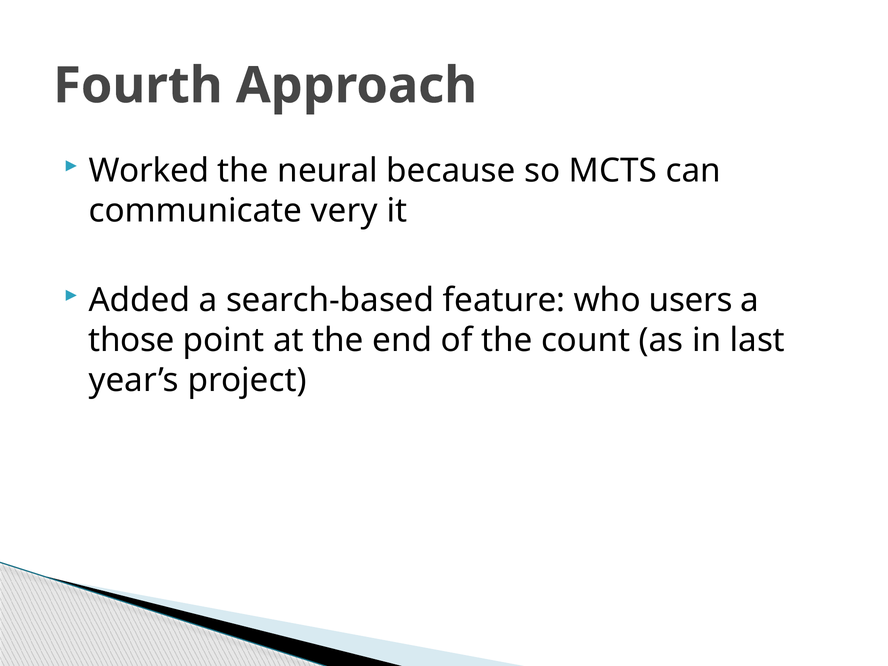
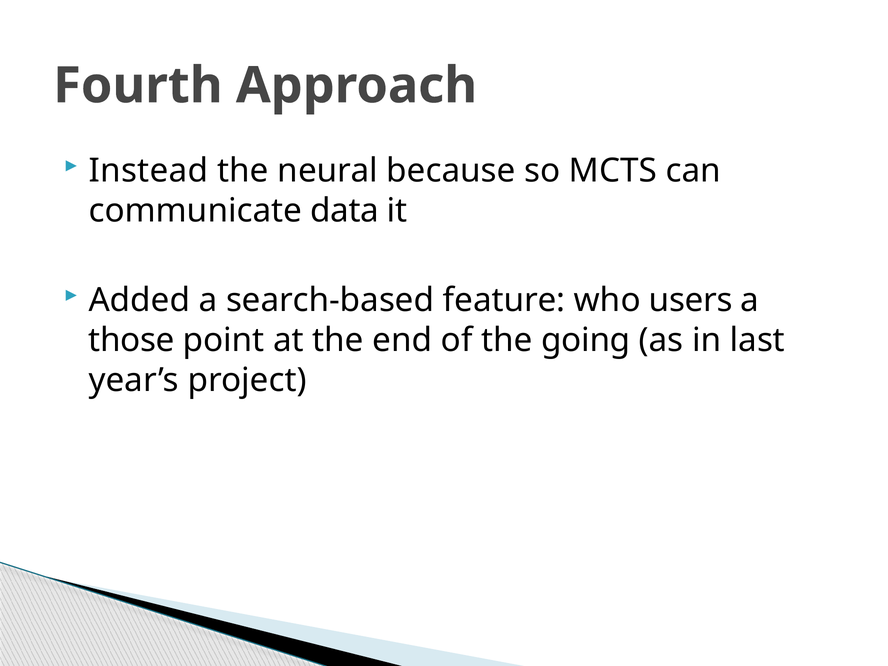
Worked: Worked -> Instead (149, 171)
very: very -> data (345, 211)
count: count -> going (586, 340)
